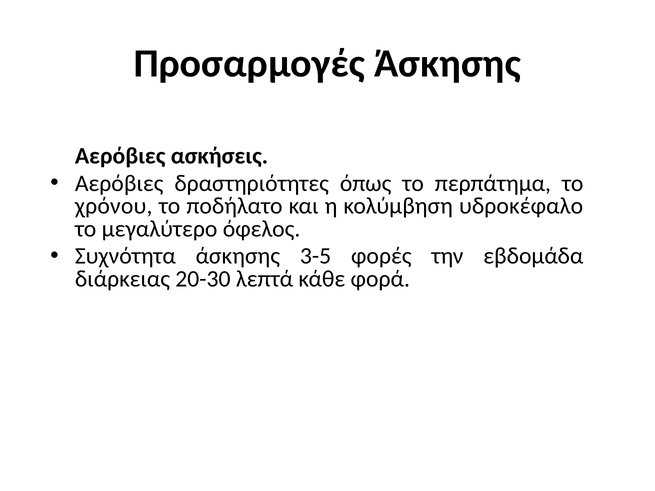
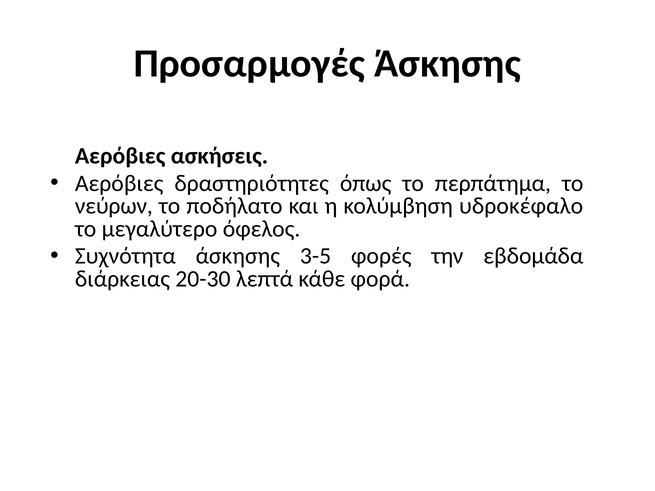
χρόνου: χρόνου -> νεύρων (114, 206)
